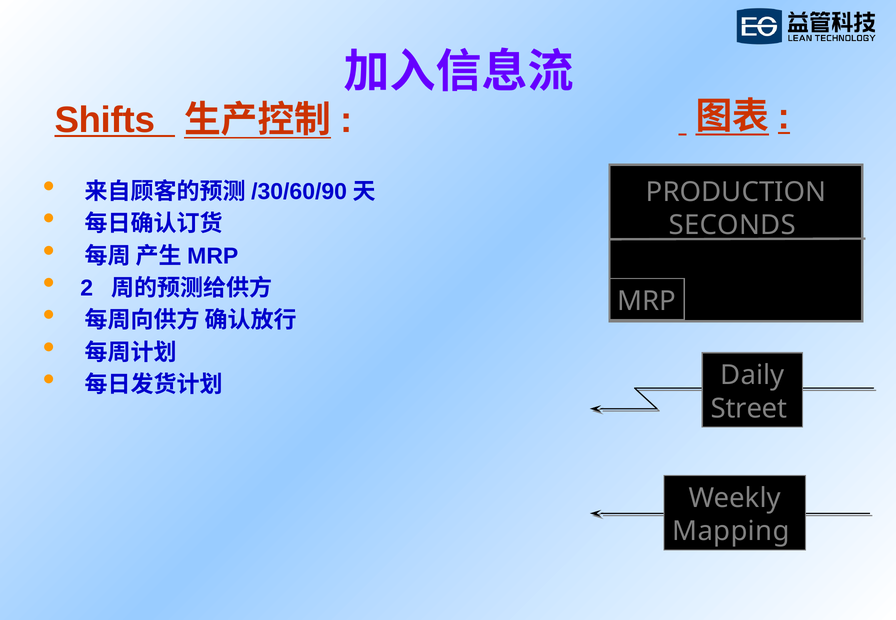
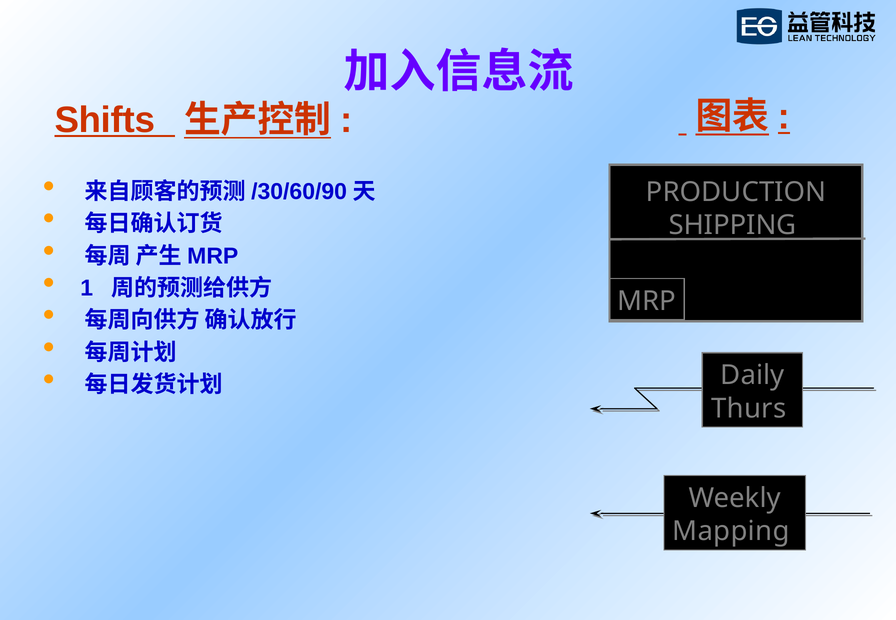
SECONDS: SECONDS -> SHIPPING (733, 225)
2: 2 -> 1 (87, 288)
Street: Street -> Thurs (749, 409)
